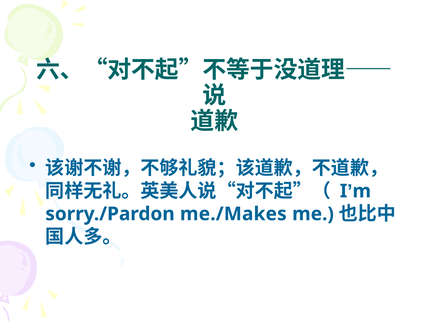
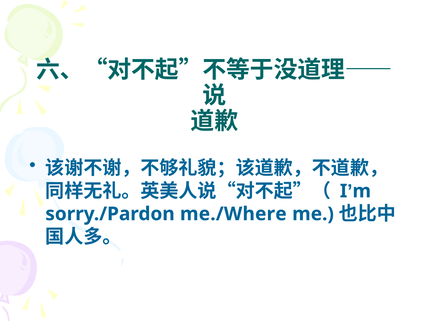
me./Makes: me./Makes -> me./Where (233, 214)
